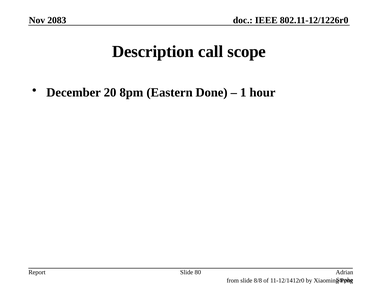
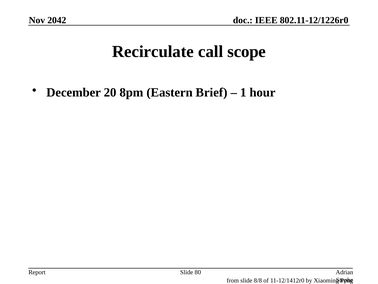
2083: 2083 -> 2042 (57, 20)
Description: Description -> Recirculate (153, 52)
Done: Done -> Brief (211, 92)
